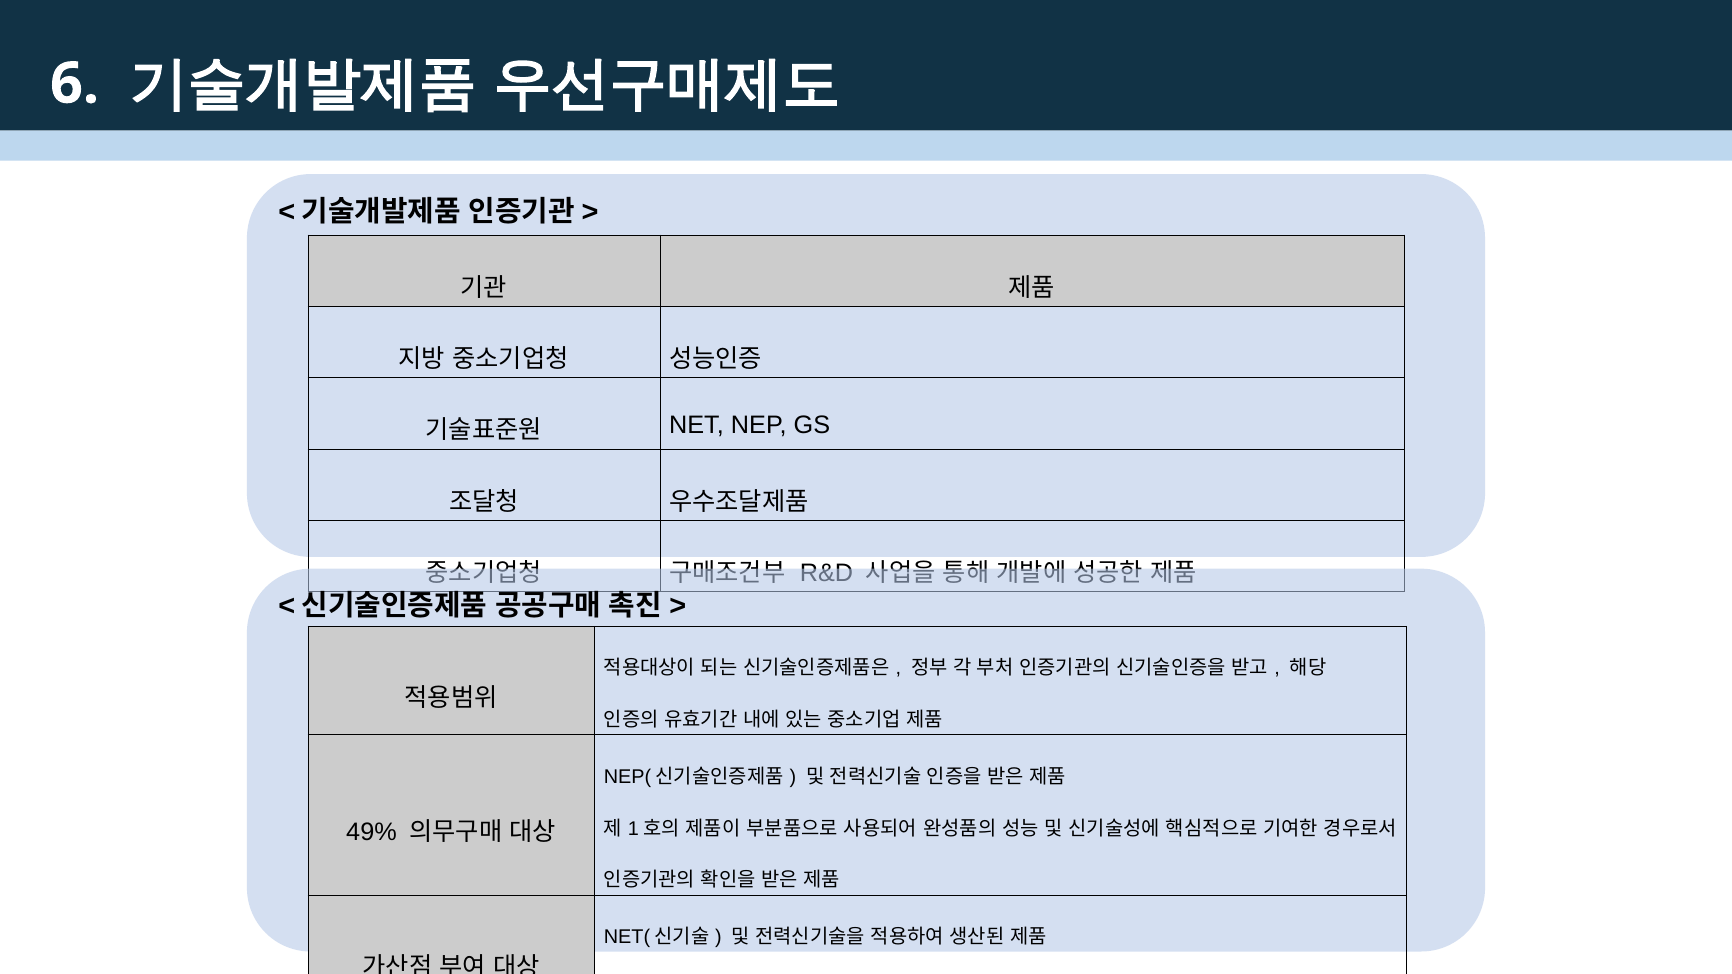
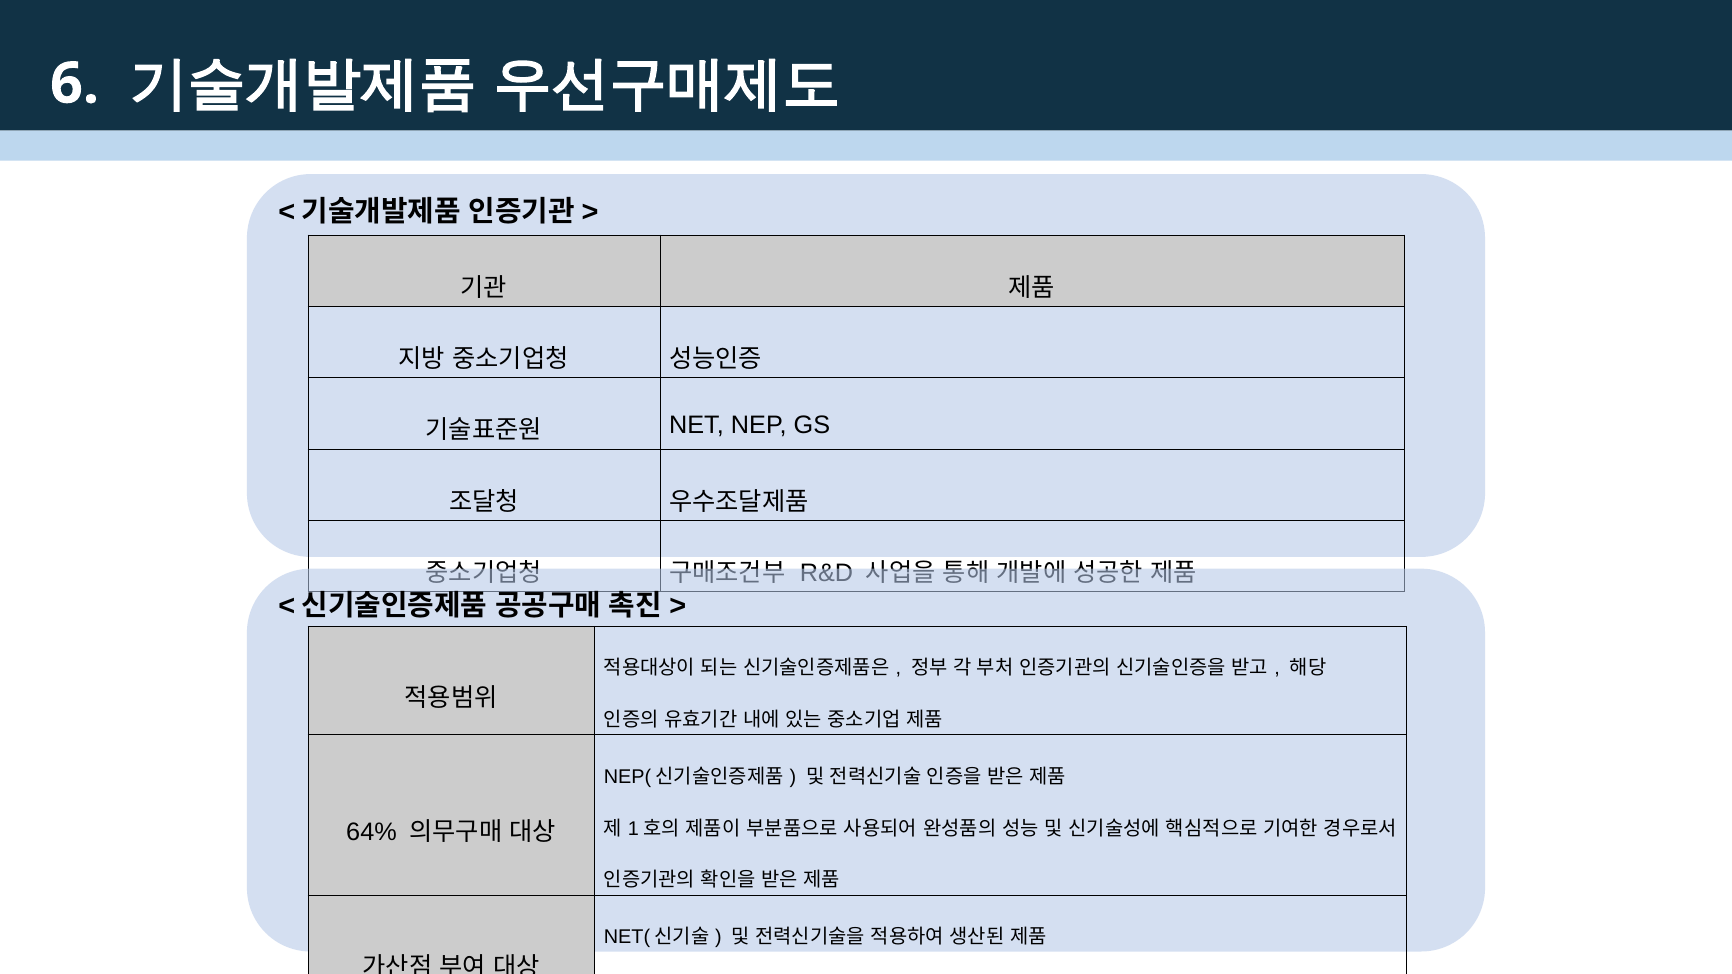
49%: 49% -> 64% (372, 833)
